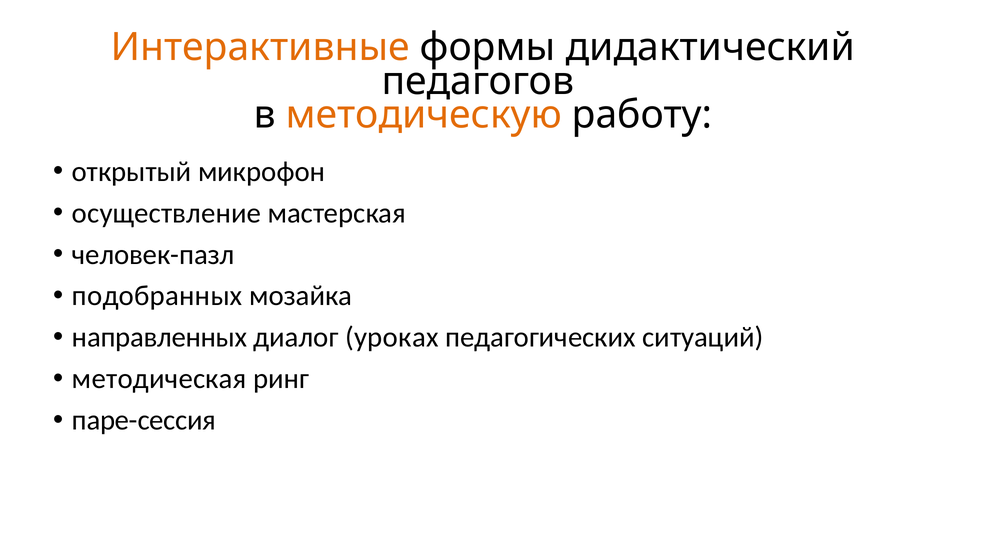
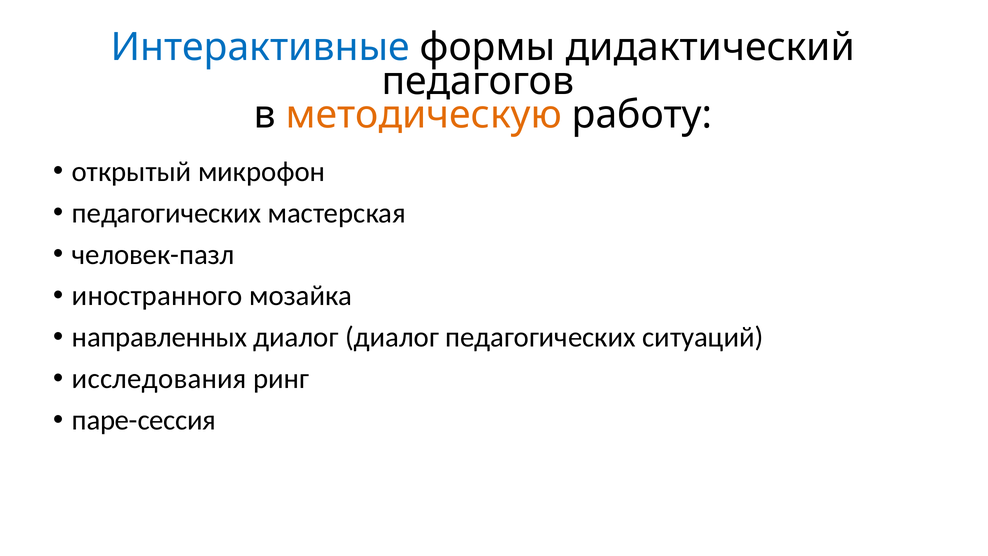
Интерактивные colour: orange -> blue (260, 47)
осуществление: осуществление -> педагогических (167, 213)
подобранных: подобранных -> иностранного (157, 296)
диалог уроках: уроках -> диалог (392, 337)
методическая: методическая -> исследования (159, 379)
